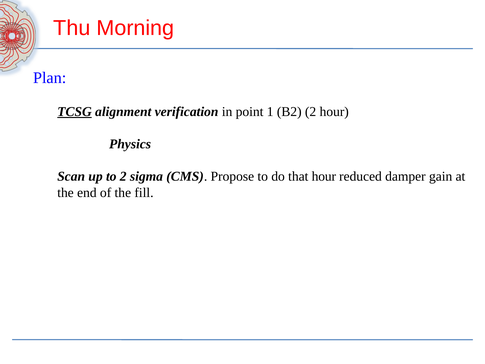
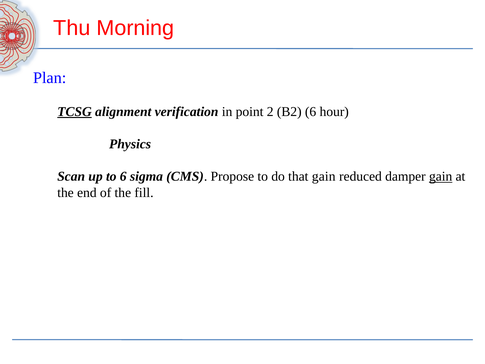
1: 1 -> 2 (270, 112)
B2 2: 2 -> 6 (311, 112)
to 2: 2 -> 6 (123, 176)
that hour: hour -> gain (324, 176)
gain underline: none -> present (441, 176)
